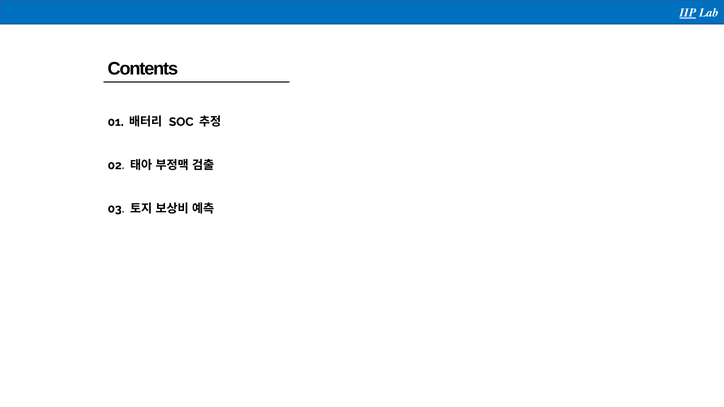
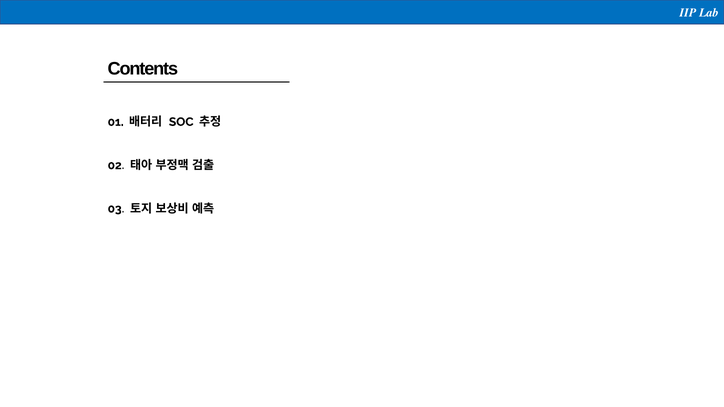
IIP underline: present -> none (688, 13)
